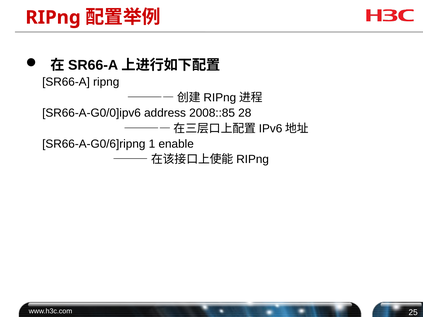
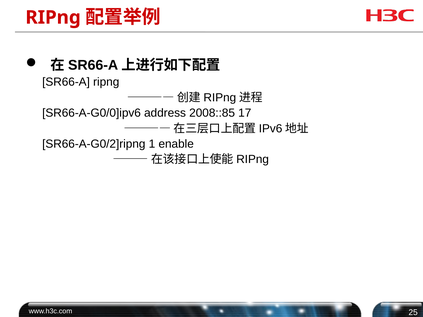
28: 28 -> 17 (245, 113)
SR66-A-G0/6]ripng: SR66-A-G0/6]ripng -> SR66-A-G0/2]ripng (94, 144)
